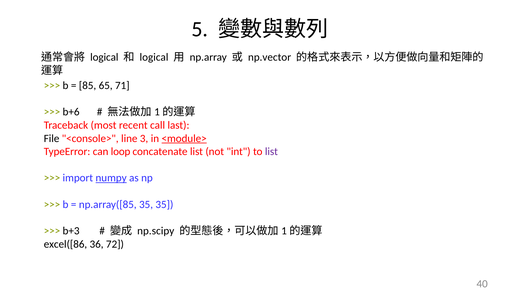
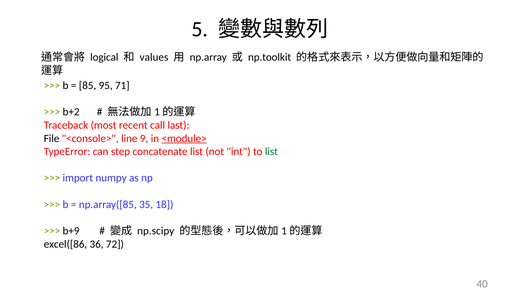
logical: logical -> values (154, 57)
np.vector: np.vector -> np.toolkit (270, 57)
65: 65 -> 95 (106, 86)
b+6: b+6 -> b+2 (71, 112)
3: 3 -> 9 (144, 138)
loop: loop -> step (121, 152)
list colour: purple -> green (271, 152)
numpy underline: present -> none (111, 178)
35 35: 35 -> 18 (164, 204)
b+3: b+3 -> b+9 (71, 231)
